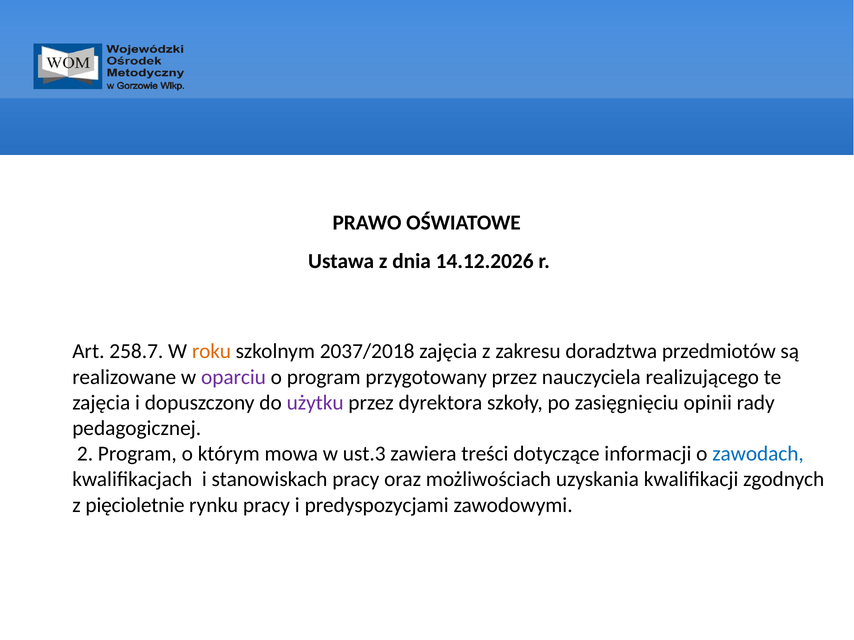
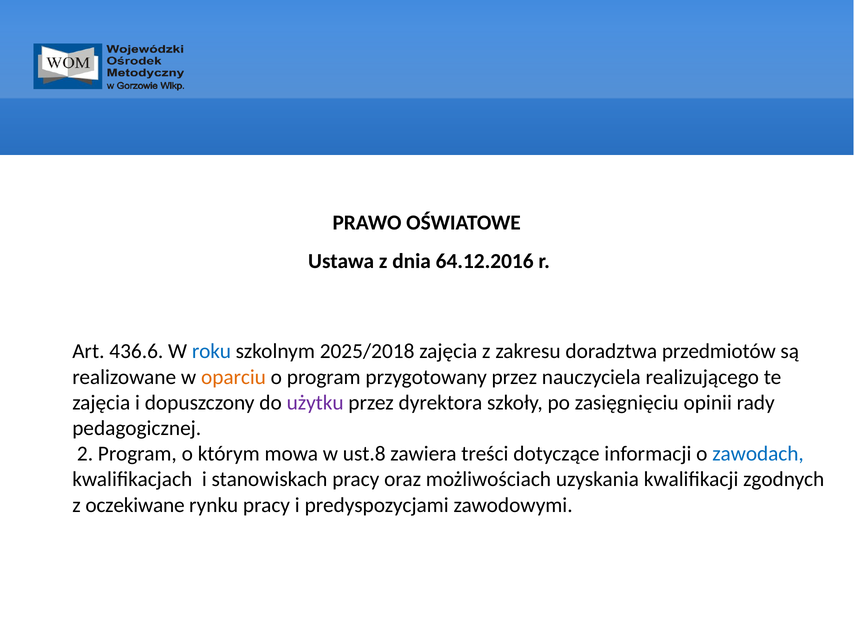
14.12.2026: 14.12.2026 -> 64.12.2016 (485, 261)
258.7: 258.7 -> 436.6 (136, 352)
roku colour: orange -> blue (211, 352)
2037/2018: 2037/2018 -> 2025/2018 (367, 352)
oparciu colour: purple -> orange (233, 377)
ust.3: ust.3 -> ust.8 (364, 454)
pięcioletnie: pięcioletnie -> oczekiwane (135, 505)
